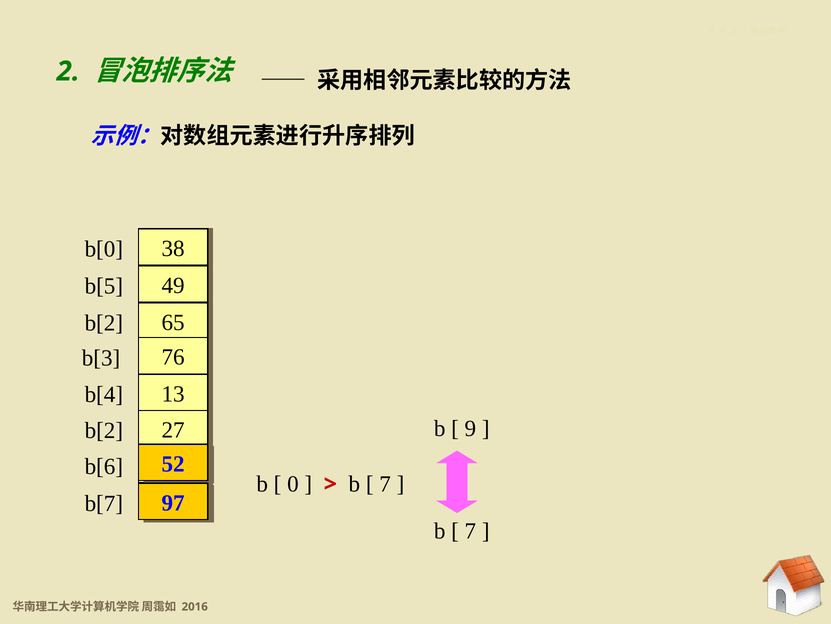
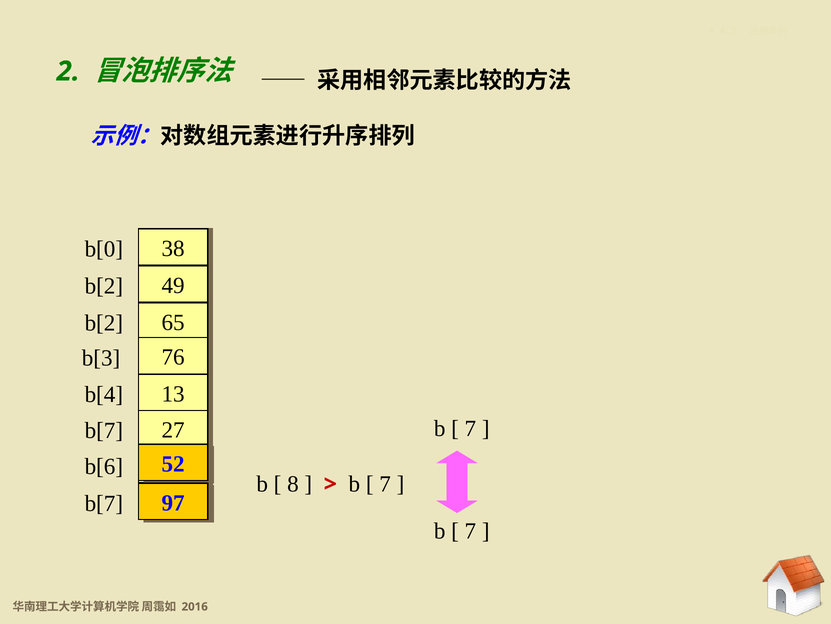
b[5: b[5 -> b[2 (104, 286)
9: 9 -> 7 (470, 428)
b[2: b[2 -> b[7 (104, 430)
0: 0 -> 8 (293, 484)
